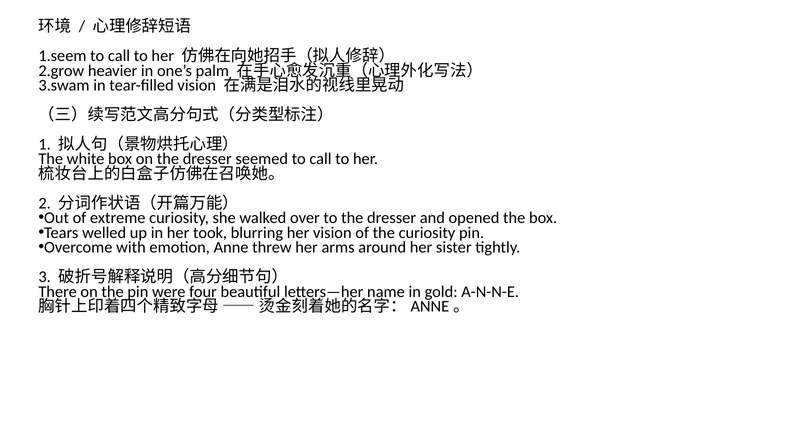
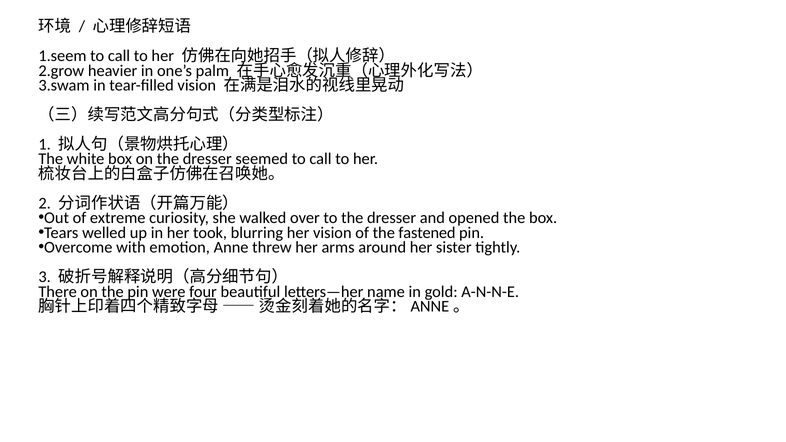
the curiosity: curiosity -> fastened (427, 233)
